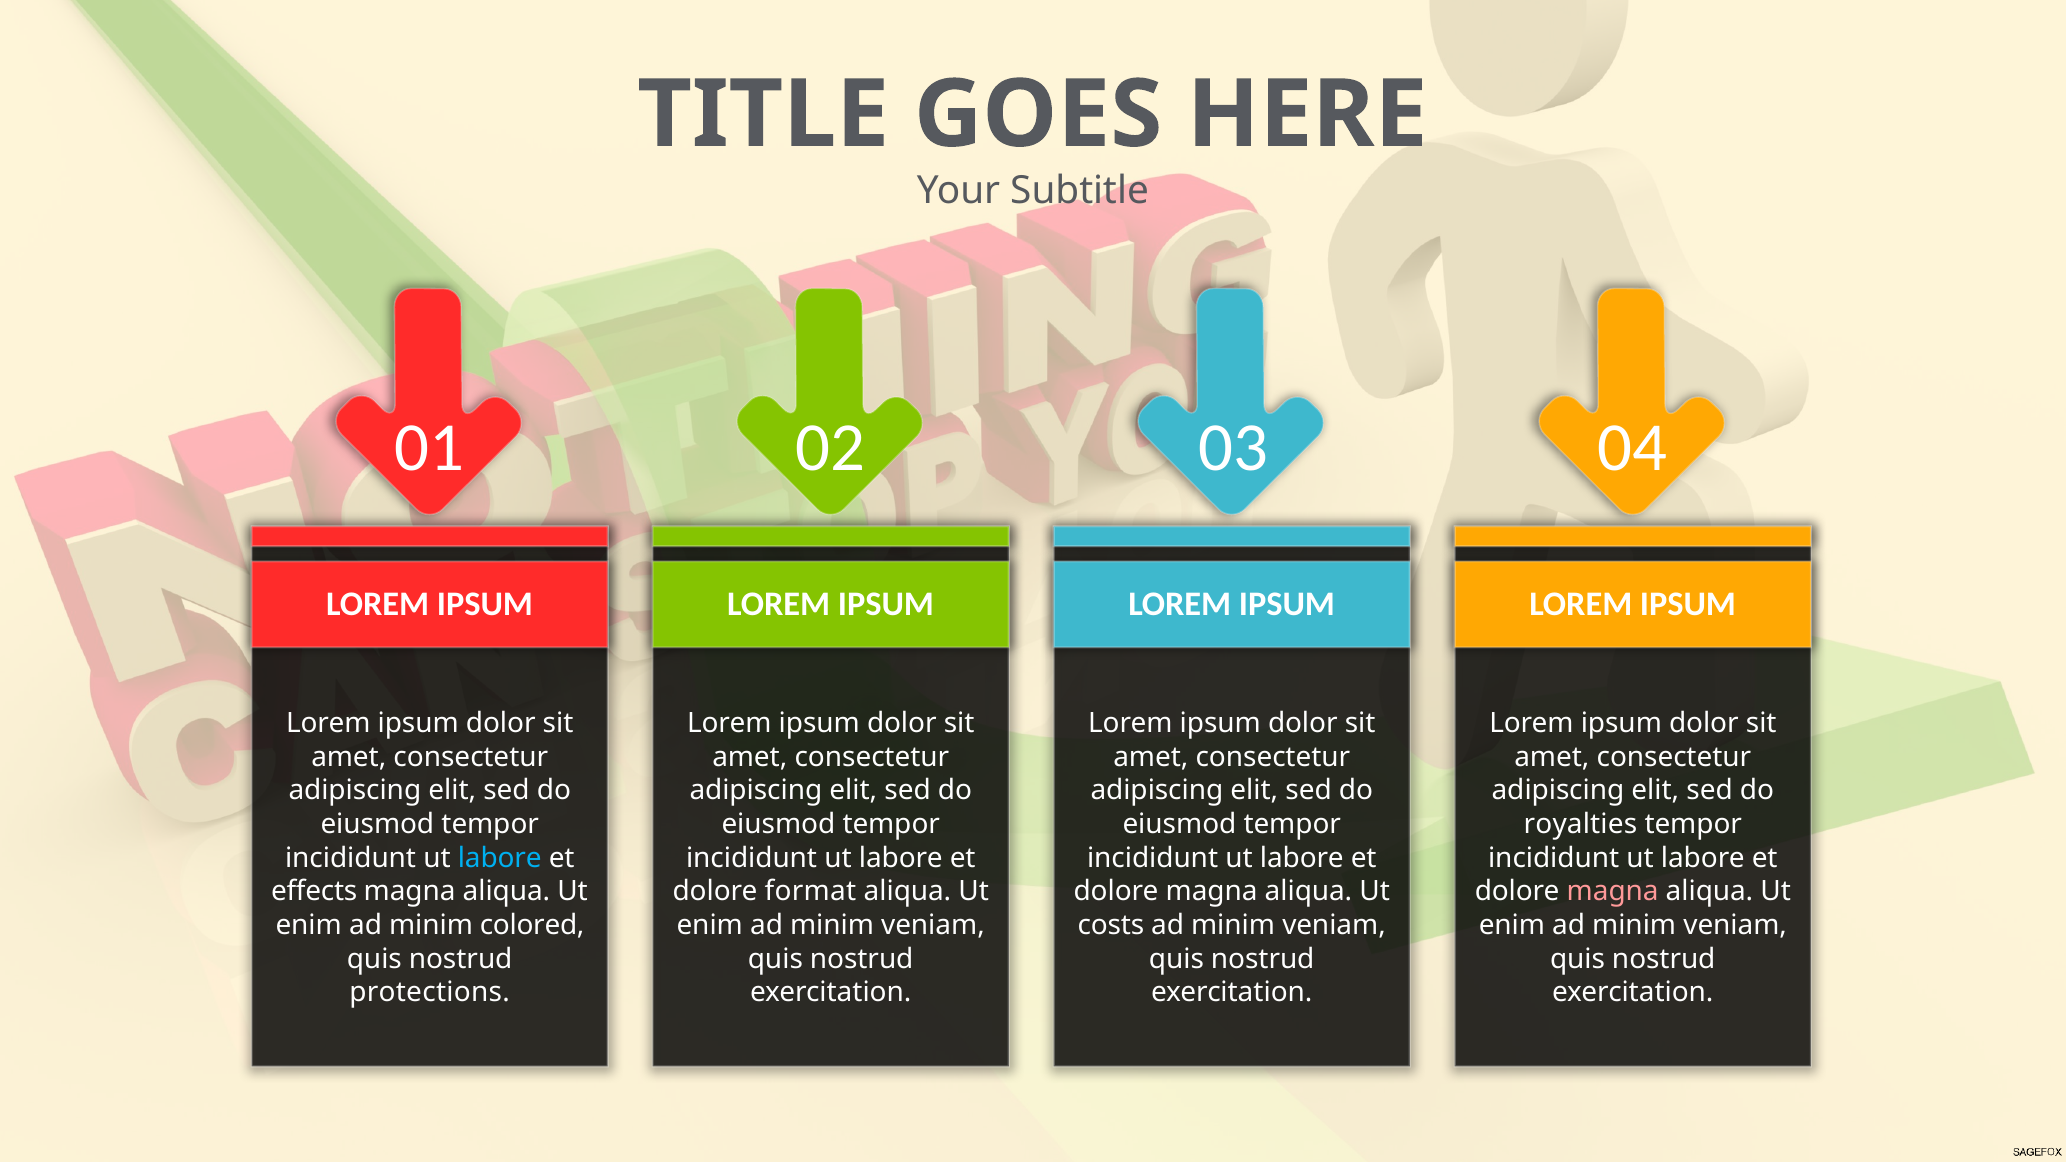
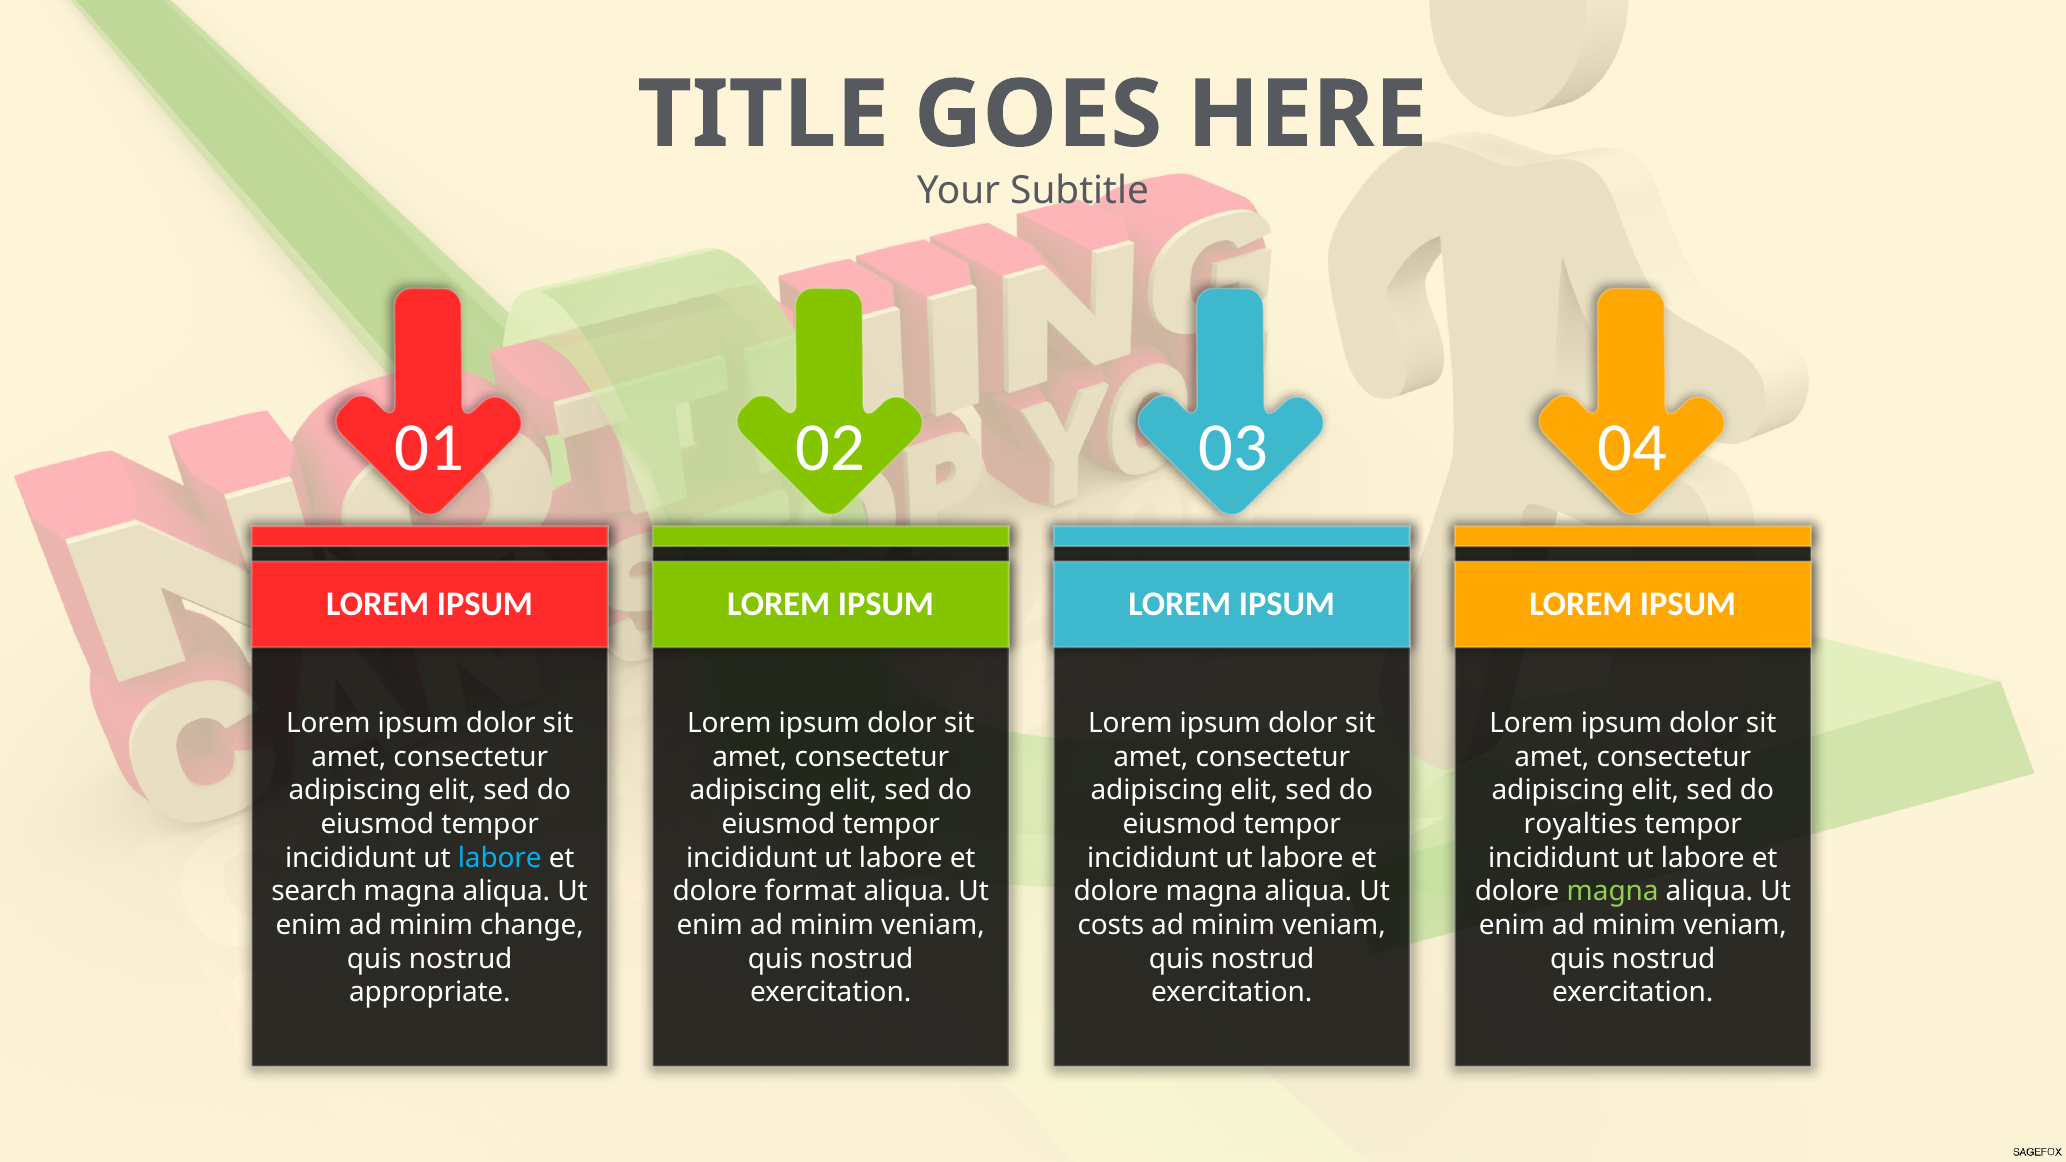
effects: effects -> search (314, 892)
magna colour: pink -> light green (1613, 892)
colored: colored -> change (532, 925)
protections: protections -> appropriate (430, 992)
